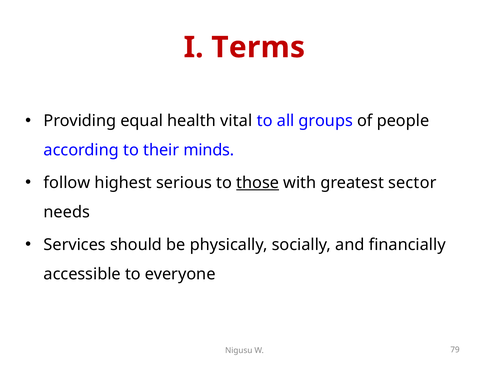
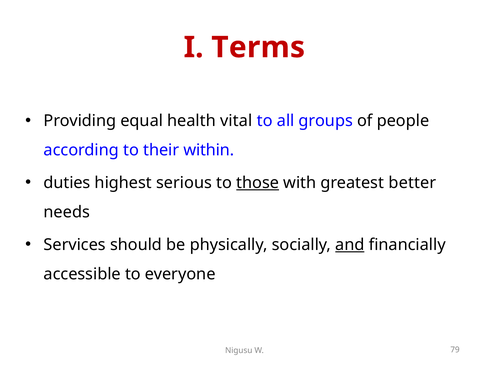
minds: minds -> within (209, 150)
follow: follow -> duties (67, 183)
sector: sector -> better (412, 183)
and underline: none -> present (350, 245)
